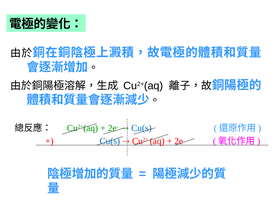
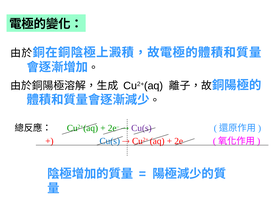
Cu(s colour: blue -> purple (141, 128)
